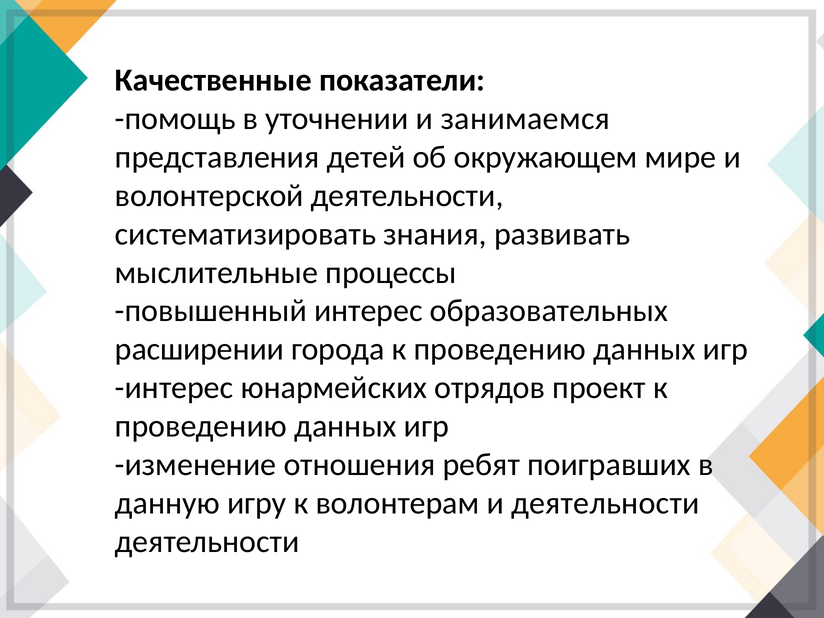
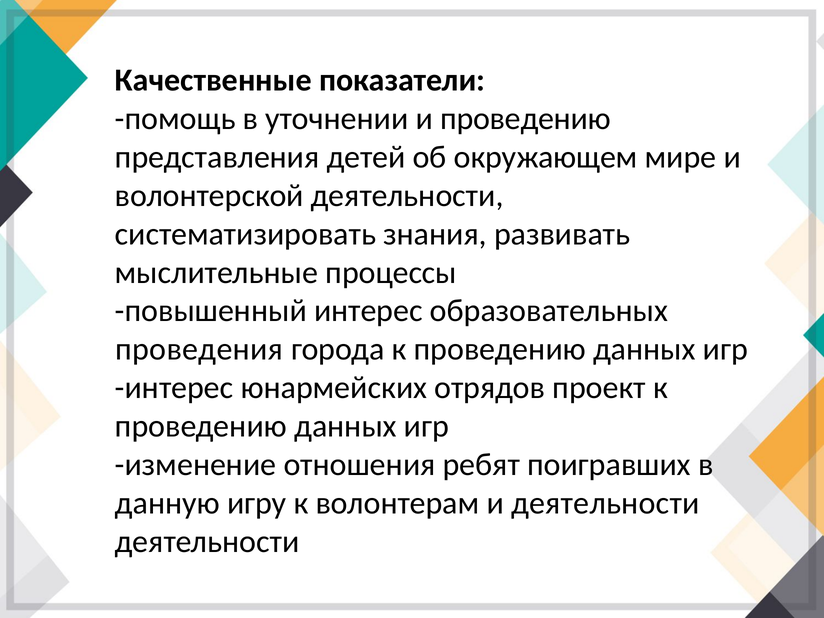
и занимаемся: занимаемся -> проведению (526, 119)
расширении: расширении -> проведения (199, 349)
